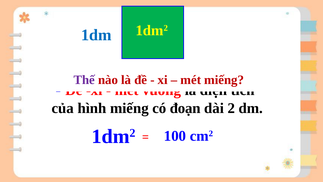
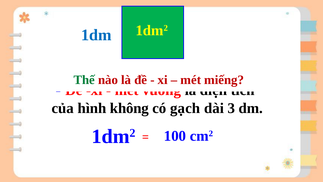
Thế colour: purple -> green (84, 80)
hình miếng: miếng -> không (129, 108)
đoạn: đoạn -> gạch (185, 108)
2: 2 -> 3 (231, 108)
